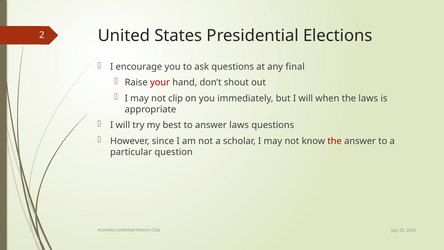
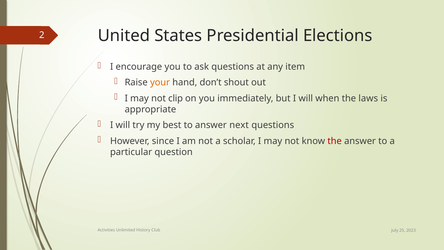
final: final -> item (295, 67)
your colour: red -> orange (160, 83)
answer laws: laws -> next (239, 125)
